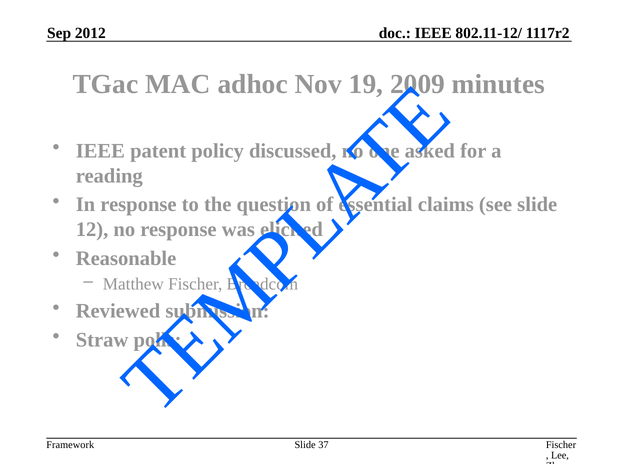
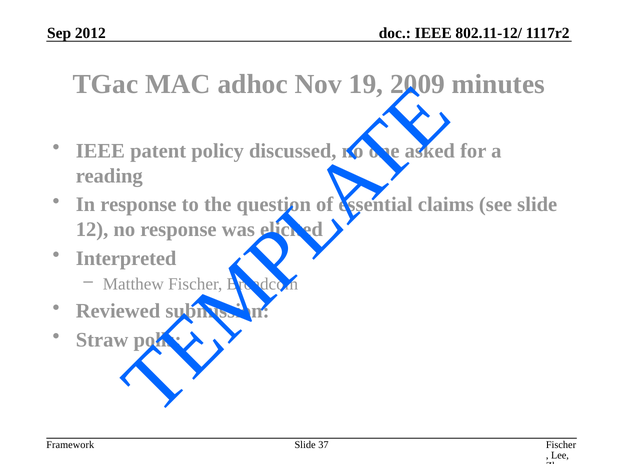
Reasonable: Reasonable -> Interpreted (126, 258)
